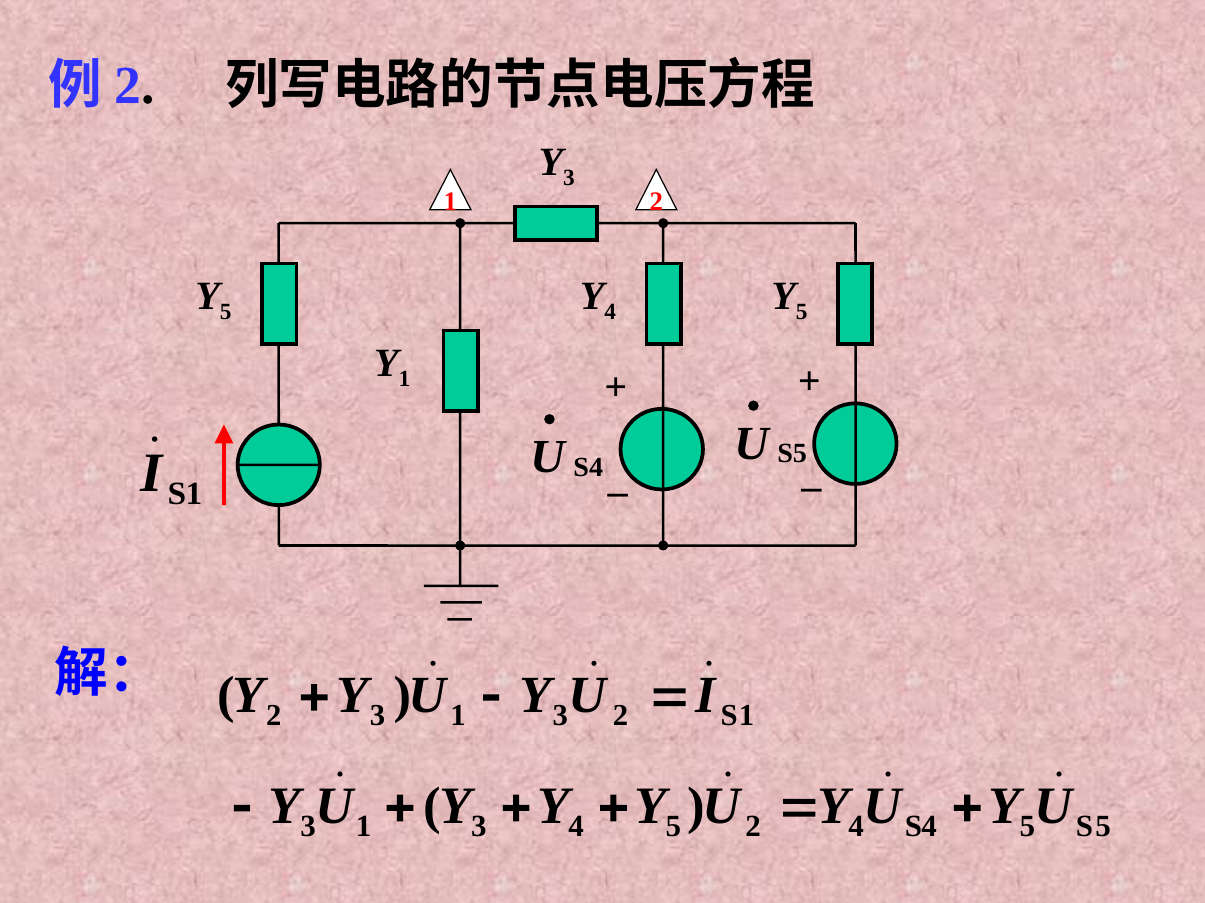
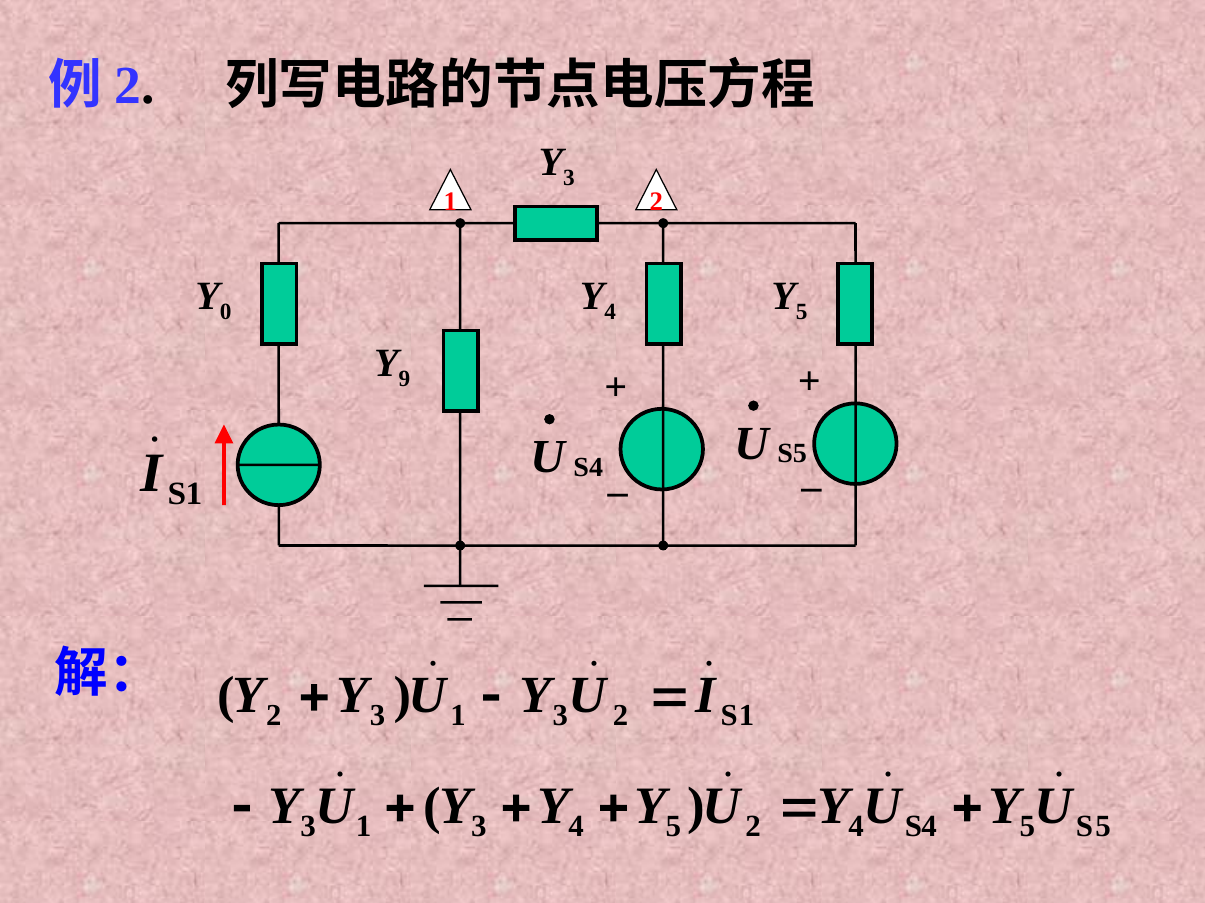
5: 5 -> 0 (226, 312)
1: 1 -> 9 (404, 379)
